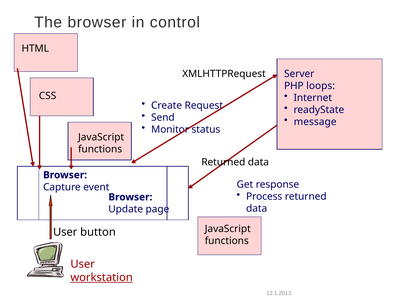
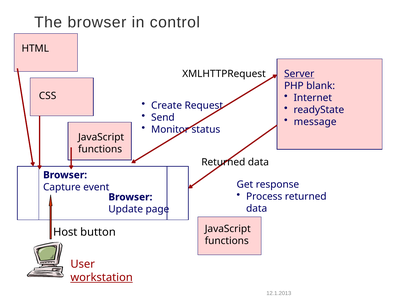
Server underline: none -> present (299, 74)
loops: loops -> blank (321, 86)
User: User -> Host (65, 233)
